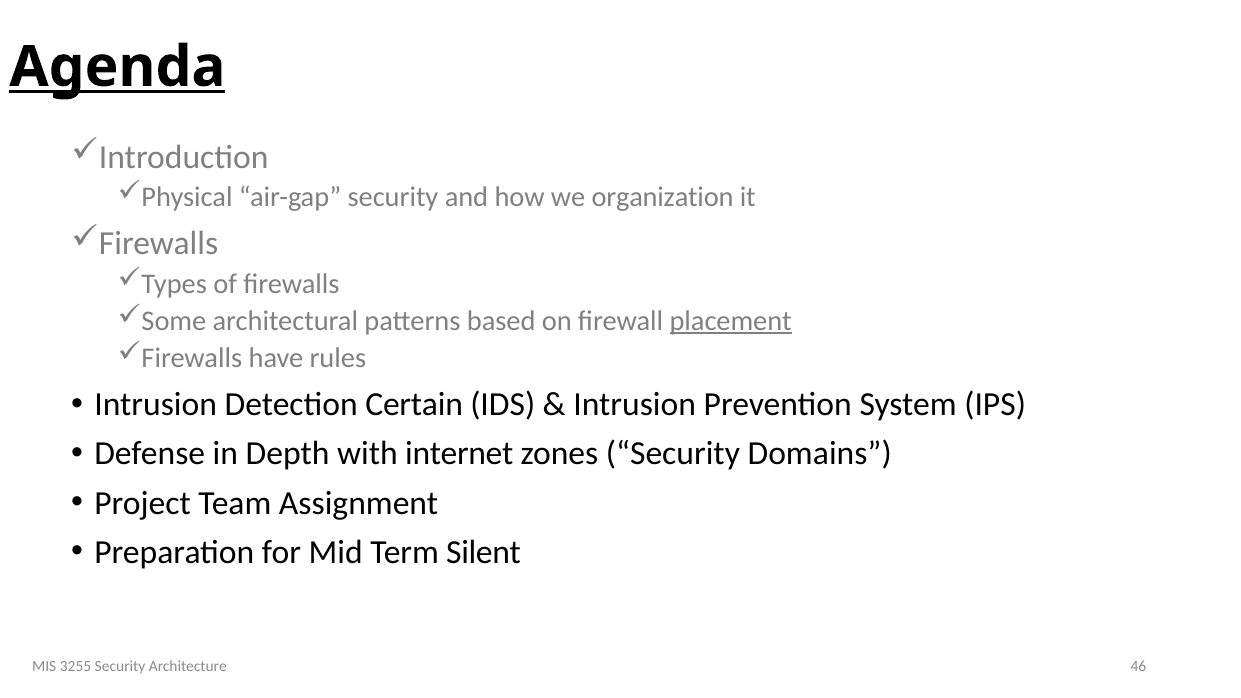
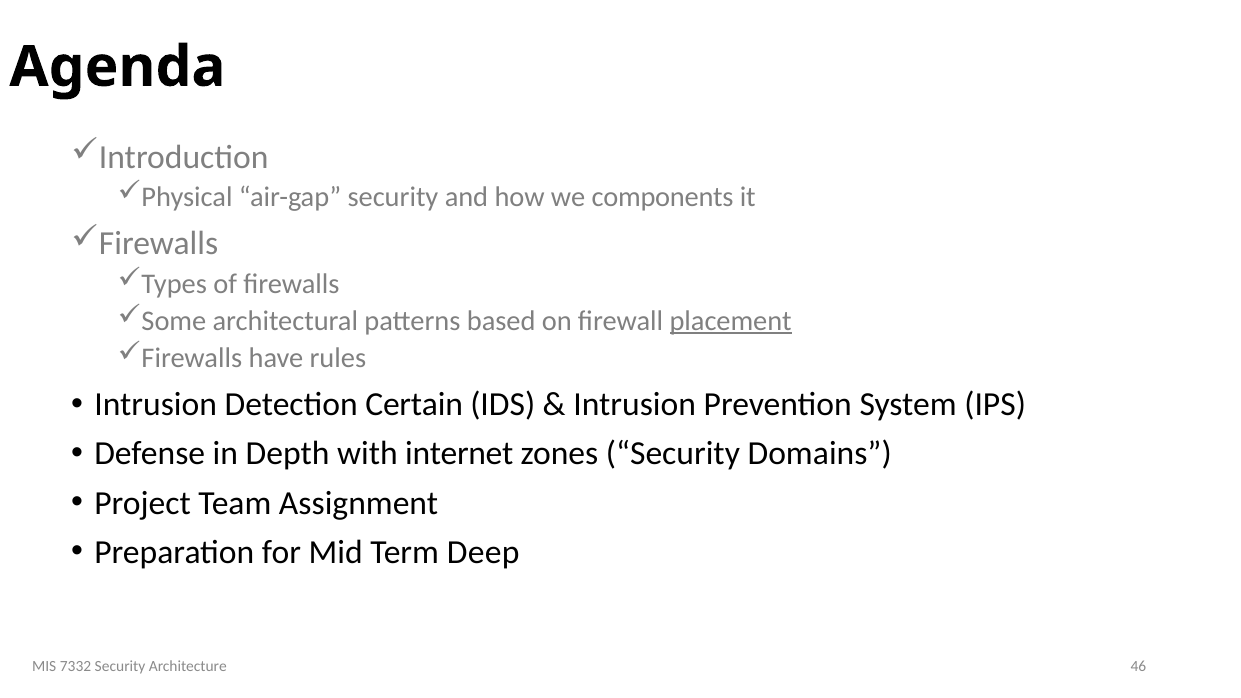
Agenda underline: present -> none (117, 67)
organization: organization -> components (663, 197)
Silent: Silent -> Deep (483, 552)
3255: 3255 -> 7332 (76, 666)
